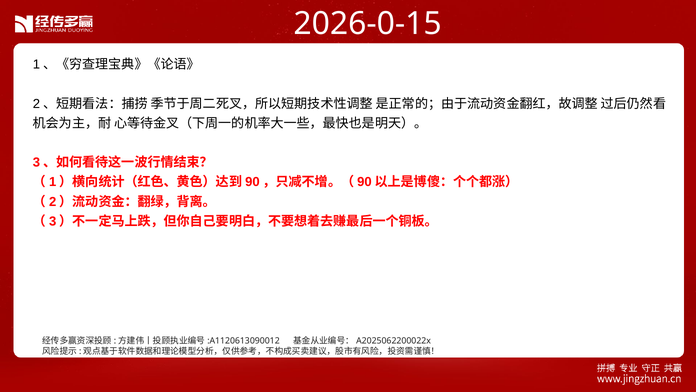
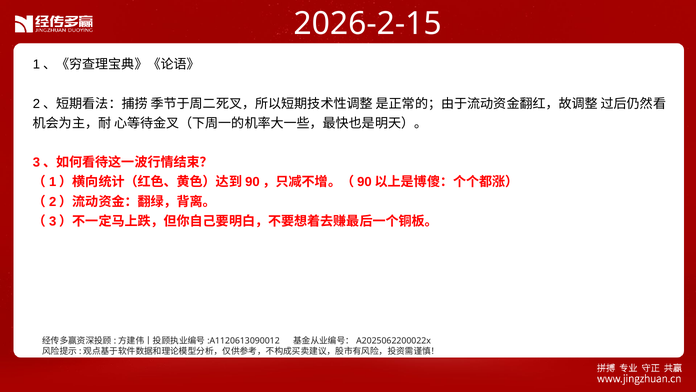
2026-0-15: 2026-0-15 -> 2026-2-15 (368, 24)
